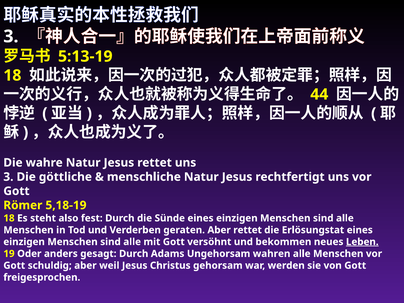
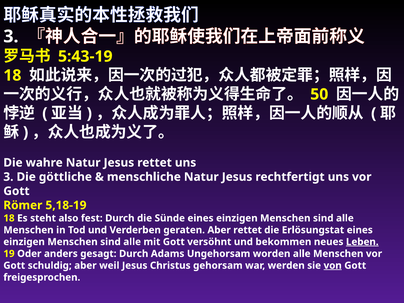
5:13-19: 5:13-19 -> 5:43-19 (85, 56)
44: 44 -> 50 (319, 94)
wahren: wahren -> worden (272, 254)
von underline: none -> present (333, 266)
